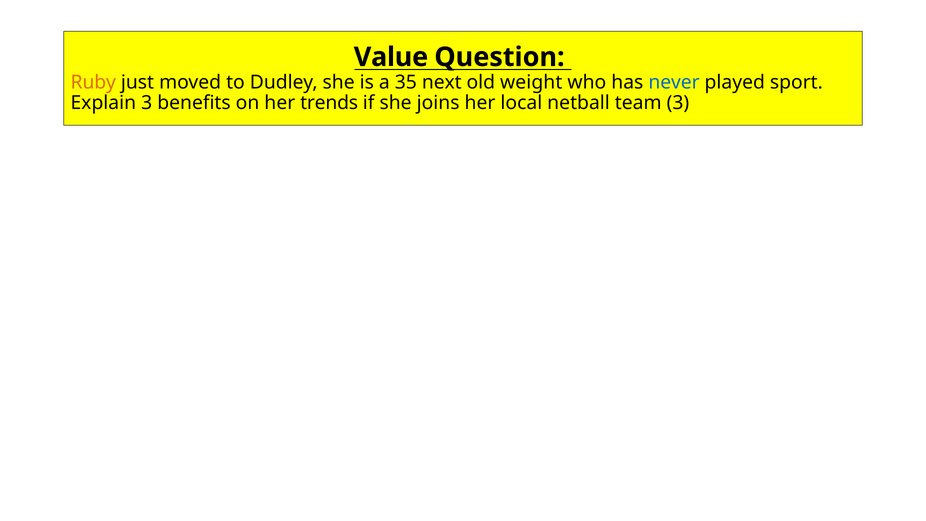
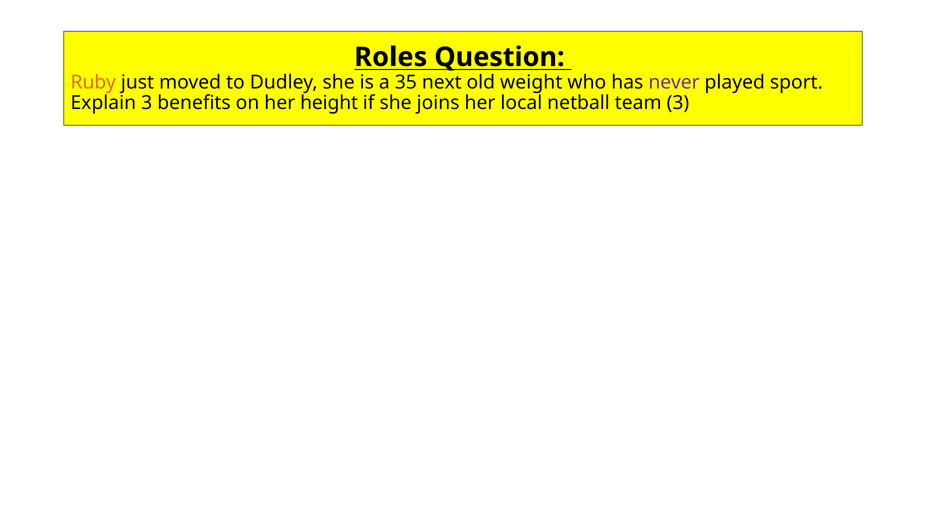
Value: Value -> Roles (391, 57)
never colour: blue -> purple (674, 82)
trends: trends -> height (329, 103)
